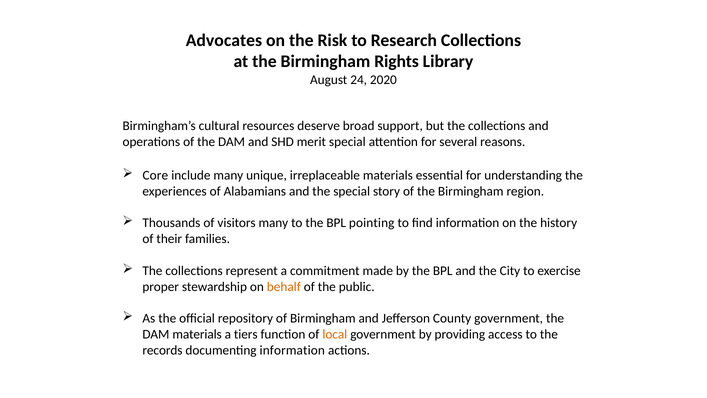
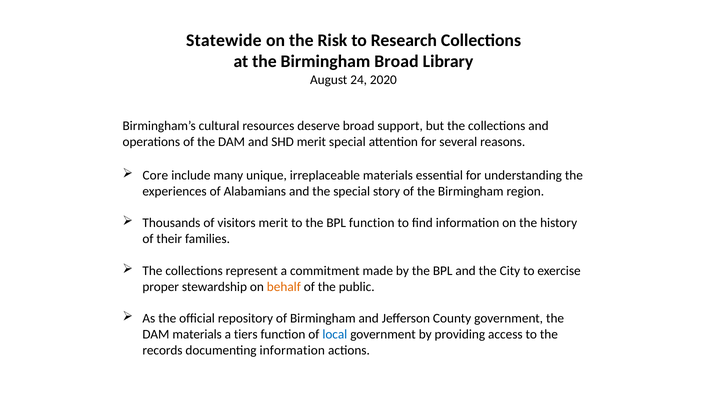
Advocates: Advocates -> Statewide (224, 40)
Birmingham Rights: Rights -> Broad (396, 61)
visitors many: many -> merit (273, 223)
BPL pointing: pointing -> function (372, 223)
local colour: orange -> blue (335, 334)
